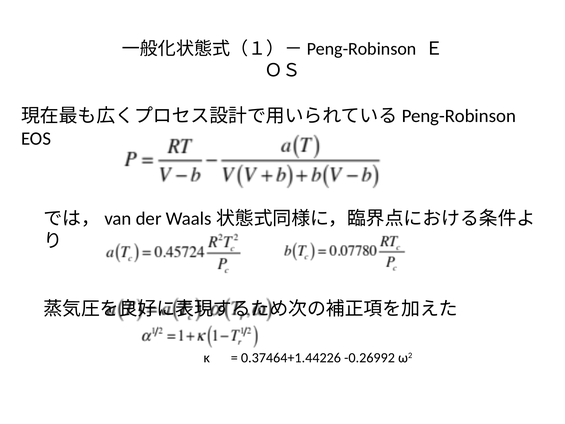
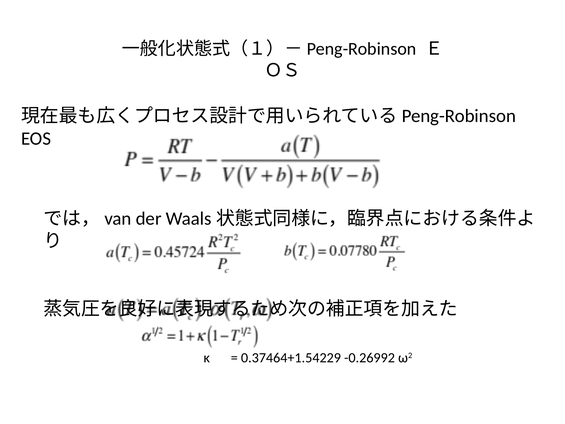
0.37464+1.44226: 0.37464+1.44226 -> 0.37464+1.54229 (291, 358)
